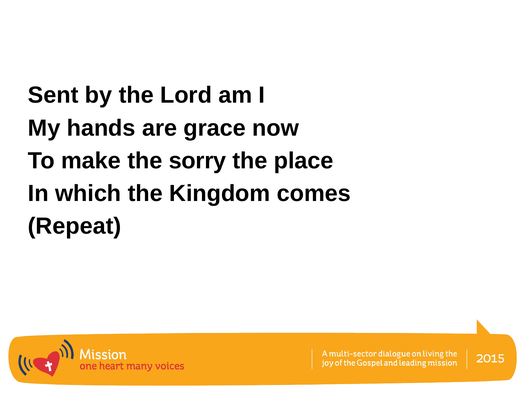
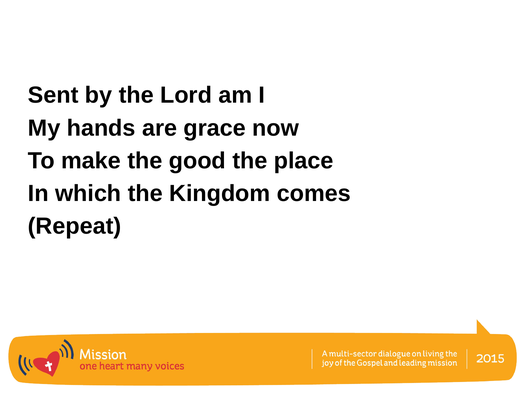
sorry: sorry -> good (197, 161)
